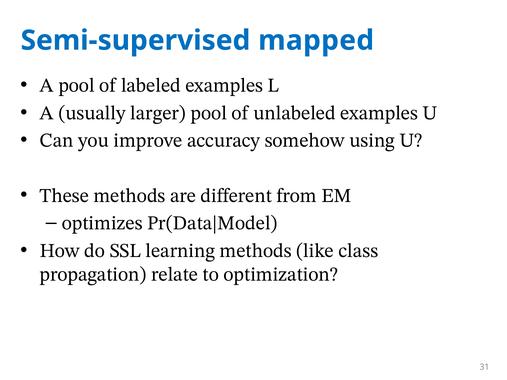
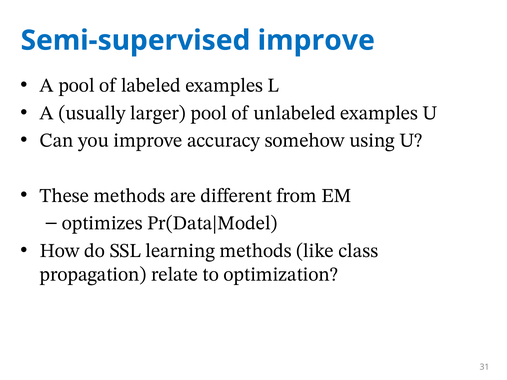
Semi-supervised mapped: mapped -> improve (316, 40)
